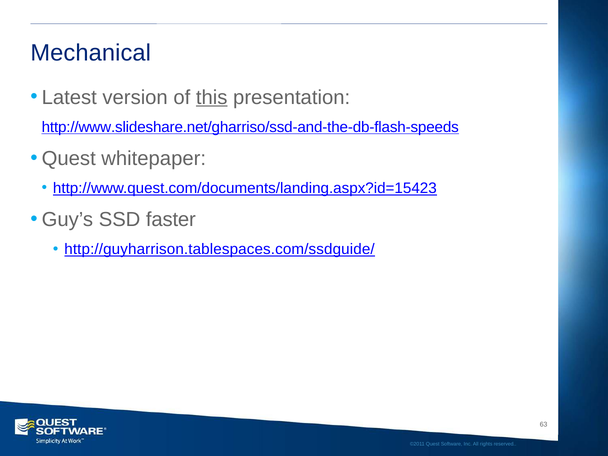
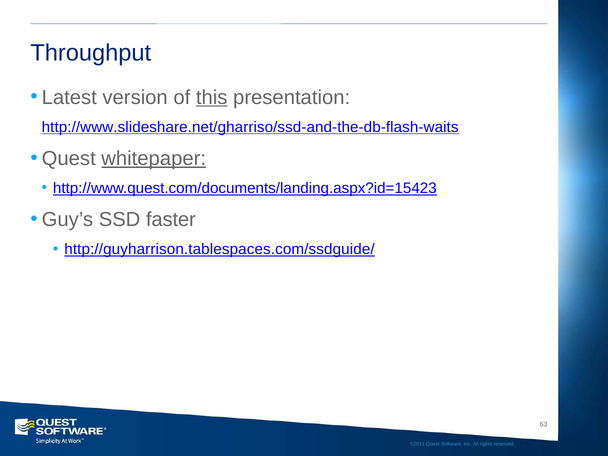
Mechanical: Mechanical -> Throughput (91, 53)
http://www.slideshare.net/gharriso/ssd-and-the-db-flash-speeds: http://www.slideshare.net/gharriso/ssd-and-the-db-flash-speeds -> http://www.slideshare.net/gharriso/ssd-and-the-db-flash-waits (250, 127)
whitepaper underline: none -> present (154, 159)
